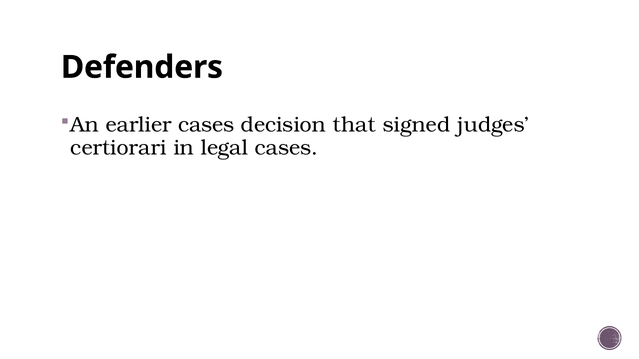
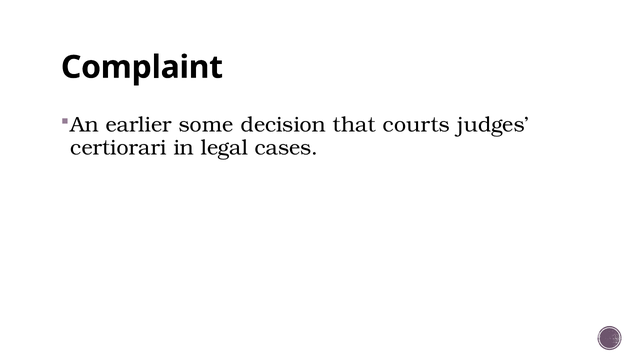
Defenders: Defenders -> Complaint (142, 67)
earlier cases: cases -> some (206, 125)
signed: signed -> courts (416, 125)
